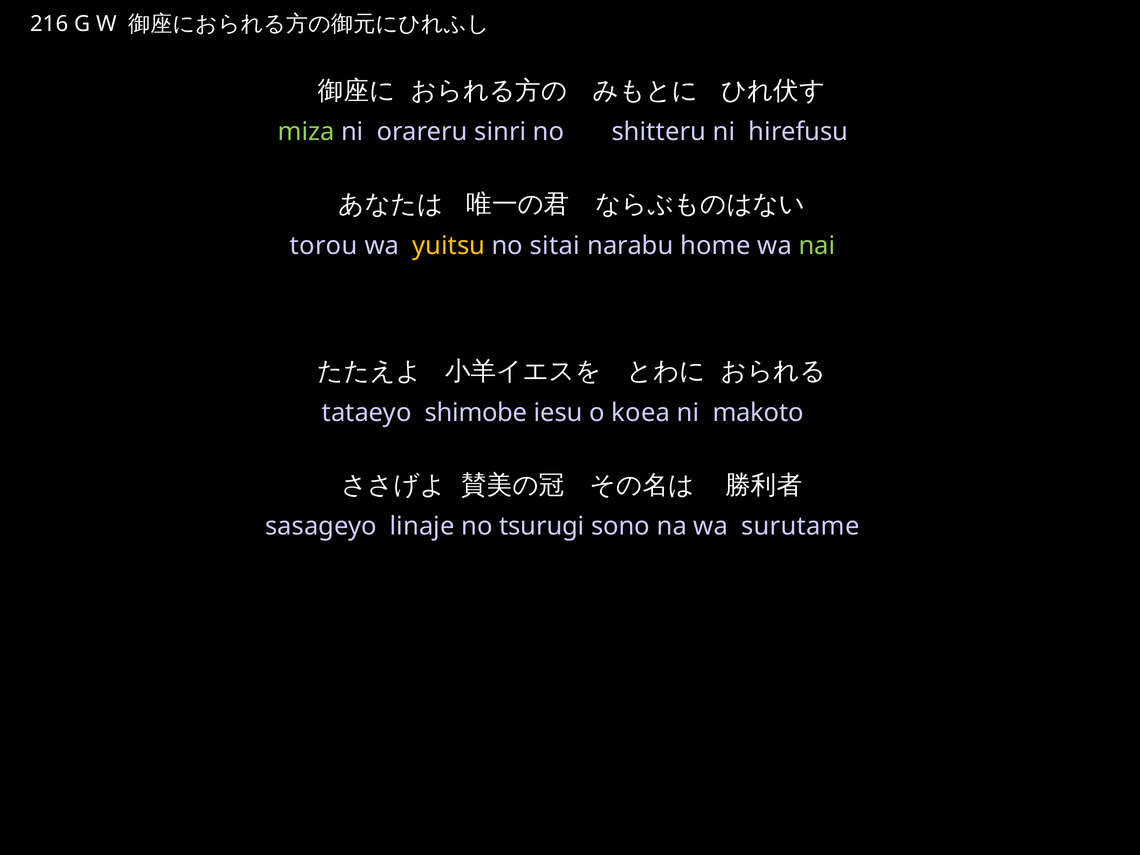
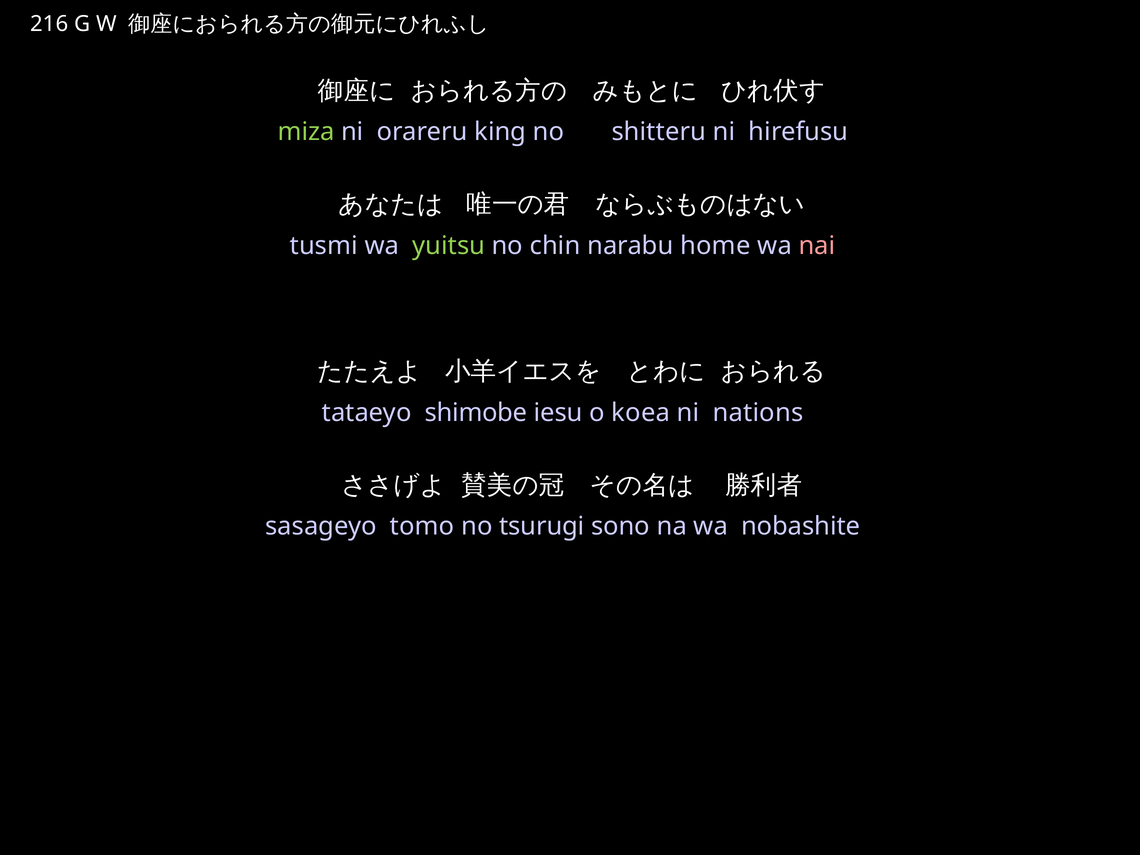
sinri: sinri -> king (500, 132)
torou: torou -> tusmi (324, 246)
yuitsu colour: yellow -> light green (449, 246)
sitai: sitai -> chin (555, 246)
nai colour: light green -> pink (817, 246)
makoto: makoto -> nations (758, 413)
linaje: linaje -> tomo (422, 526)
surutame: surutame -> nobashite (801, 526)
